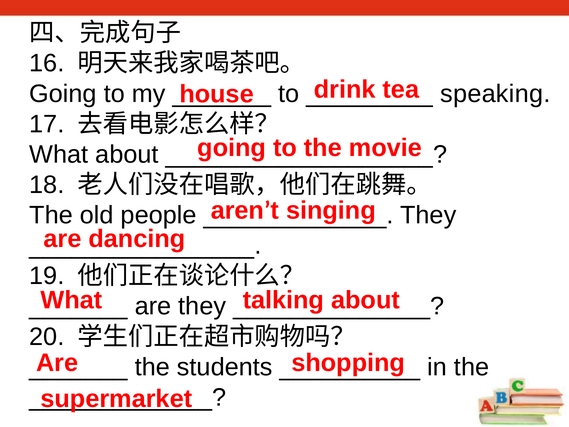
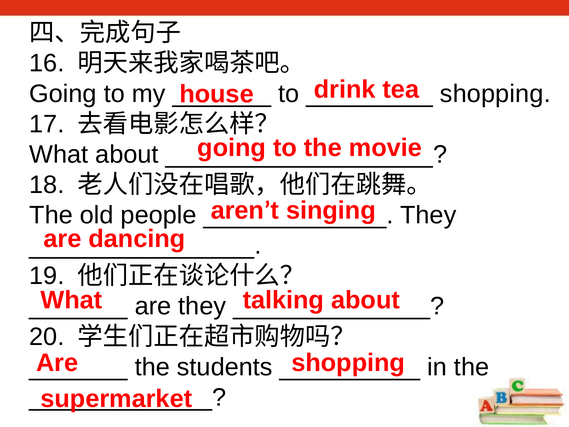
speaking: speaking -> shopping (495, 94)
